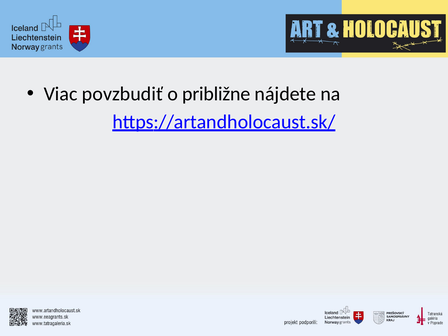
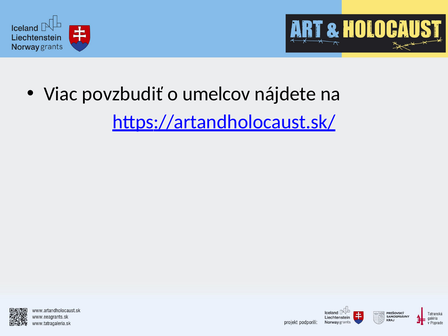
približne: približne -> umelcov (216, 94)
